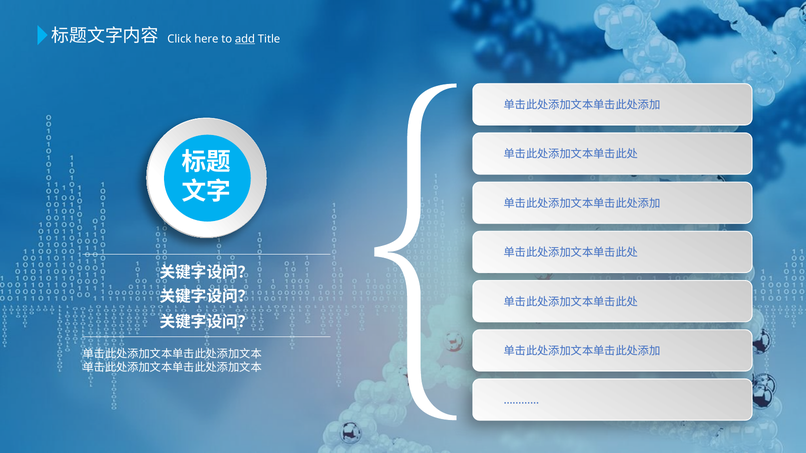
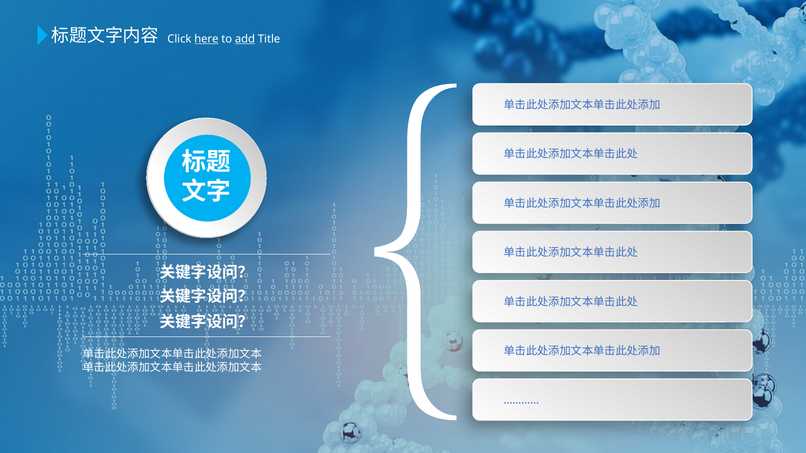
here underline: none -> present (206, 39)
